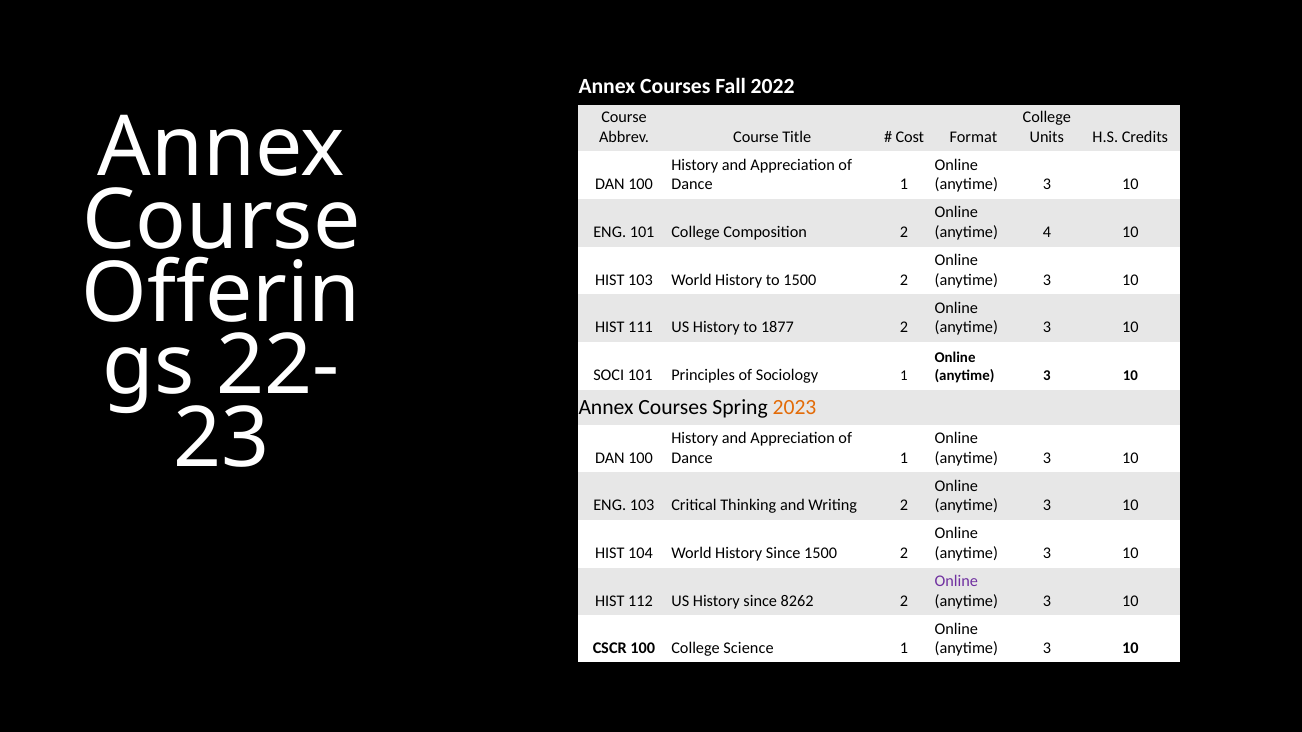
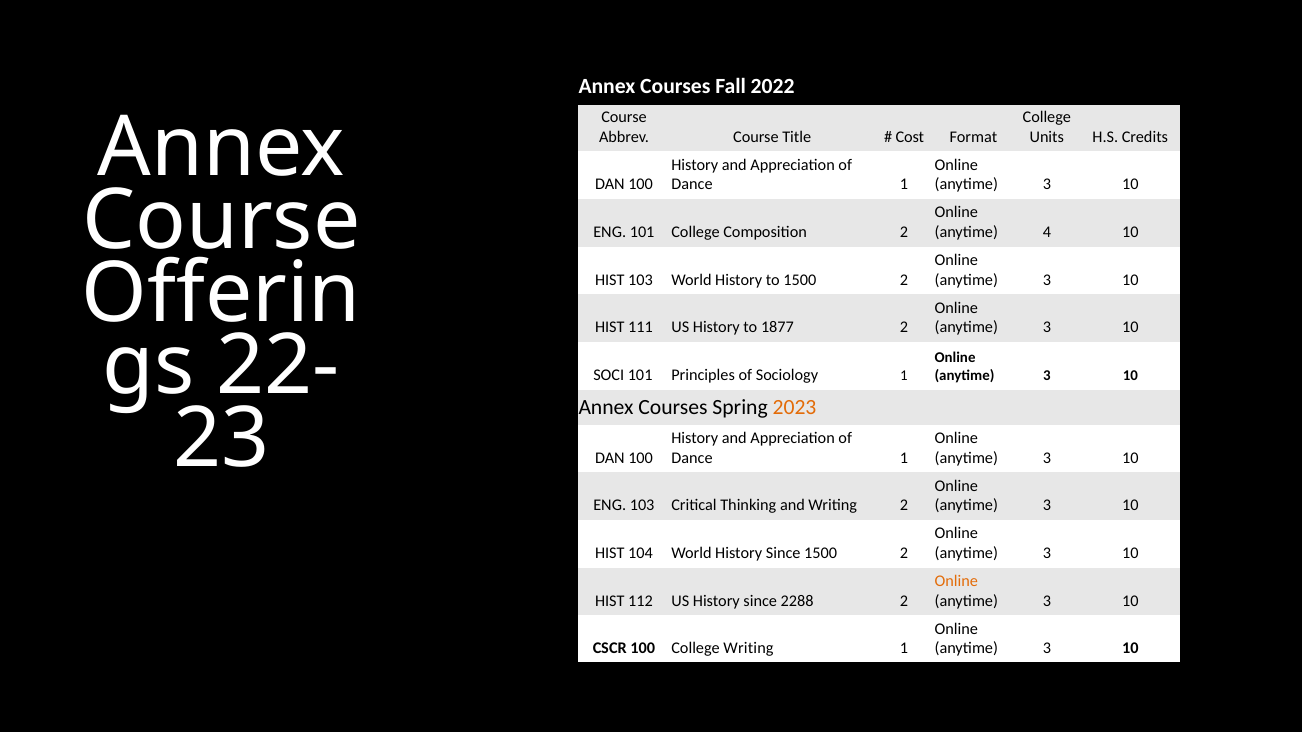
Online colour: purple -> orange (956, 581)
8262: 8262 -> 2288 (797, 601)
College Science: Science -> Writing (749, 649)
